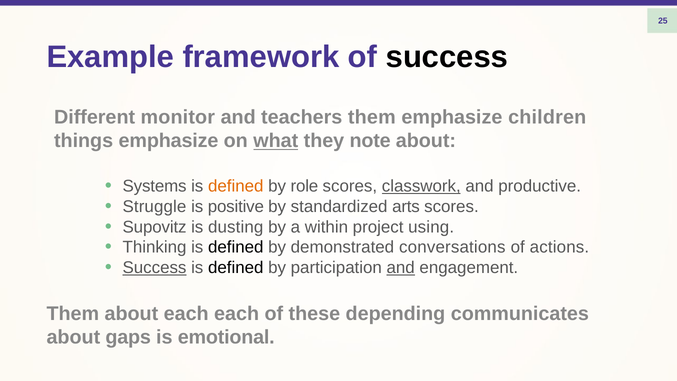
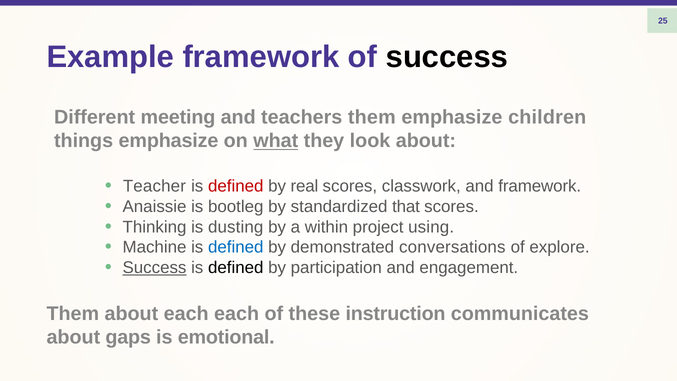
monitor: monitor -> meeting (178, 117)
note: note -> look (370, 141)
Systems: Systems -> Teacher (154, 186)
defined colour: orange -> red (236, 186)
role: role -> real (304, 186)
classwork underline: present -> none (421, 186)
and productive: productive -> framework (540, 186)
Struggle: Struggle -> Anaissie (155, 207)
positive: positive -> bootleg (236, 207)
arts: arts -> that (406, 207)
Supovitz: Supovitz -> Thinking (155, 227)
Thinking: Thinking -> Machine (155, 247)
defined colour: black -> blue (236, 247)
actions: actions -> explore (560, 247)
and underline: present -> none (401, 268)
depending: depending -> instruction (396, 313)
